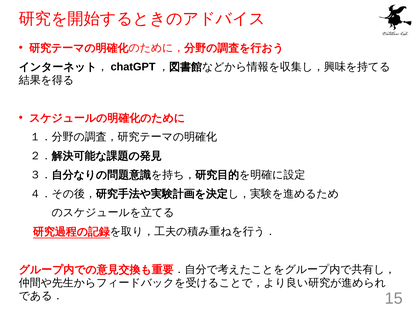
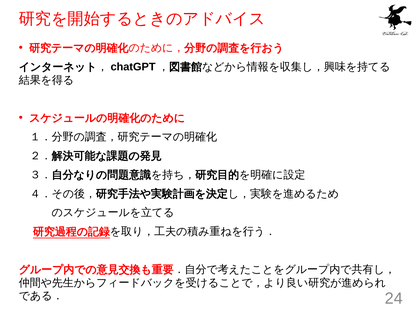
15: 15 -> 24 (394, 299)
